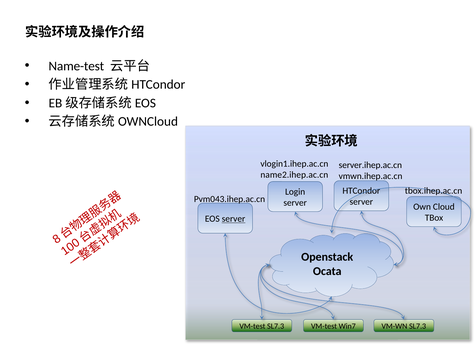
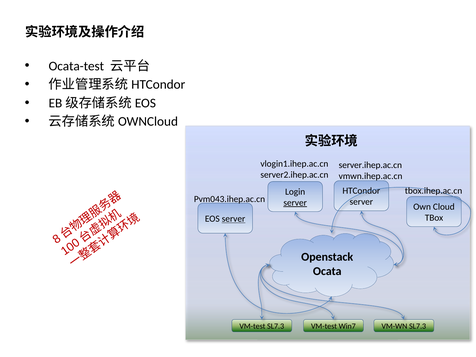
Name-test: Name-test -> Ocata-test (76, 66)
name2.ihep.ac.cn: name2.ihep.ac.cn -> server2.ihep.ac.cn (294, 175)
server underline: none -> present (295, 203)
